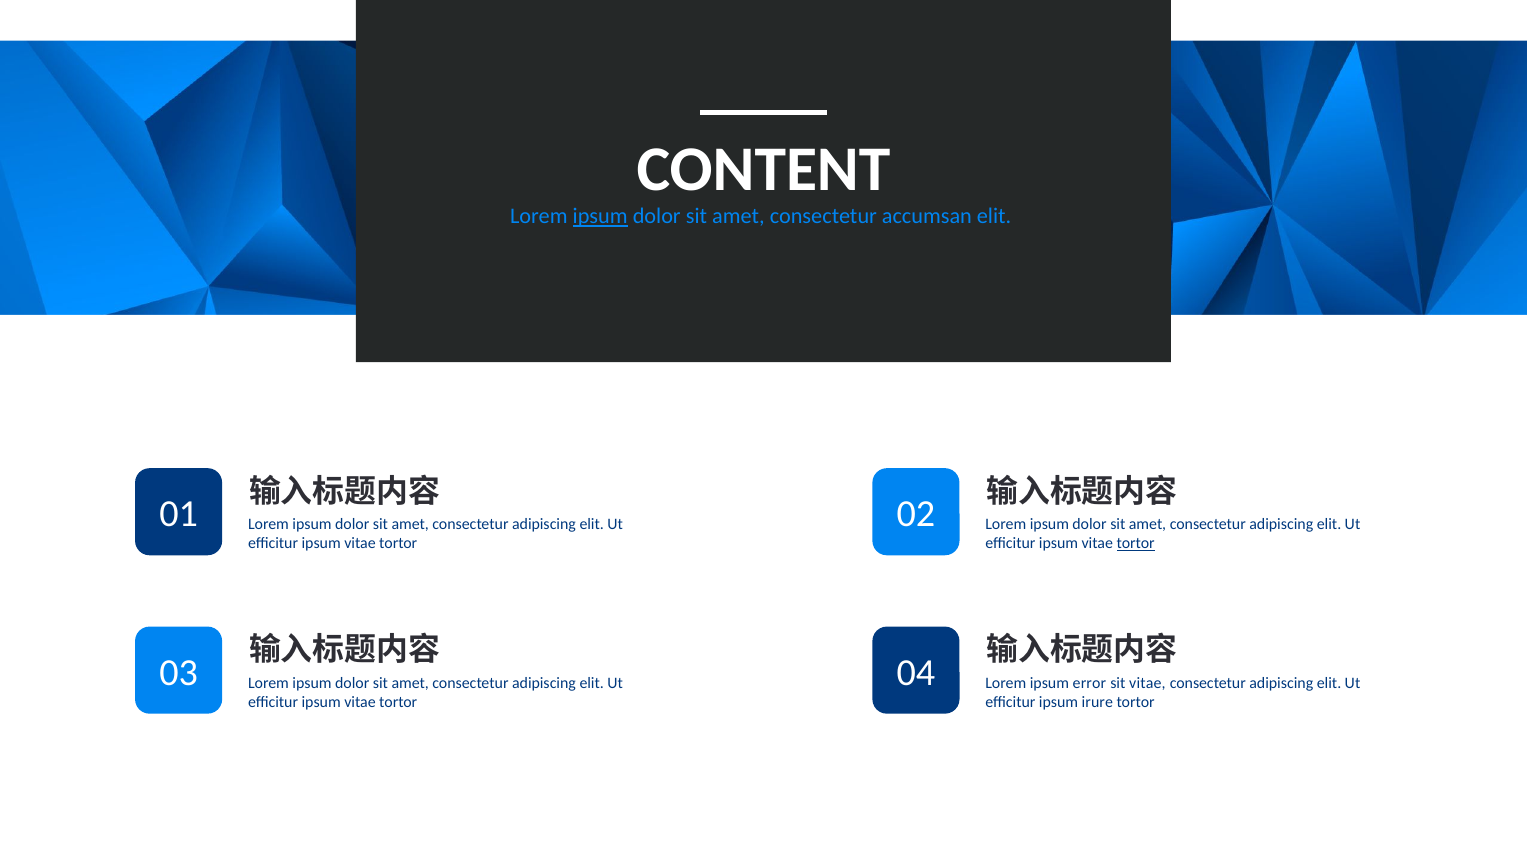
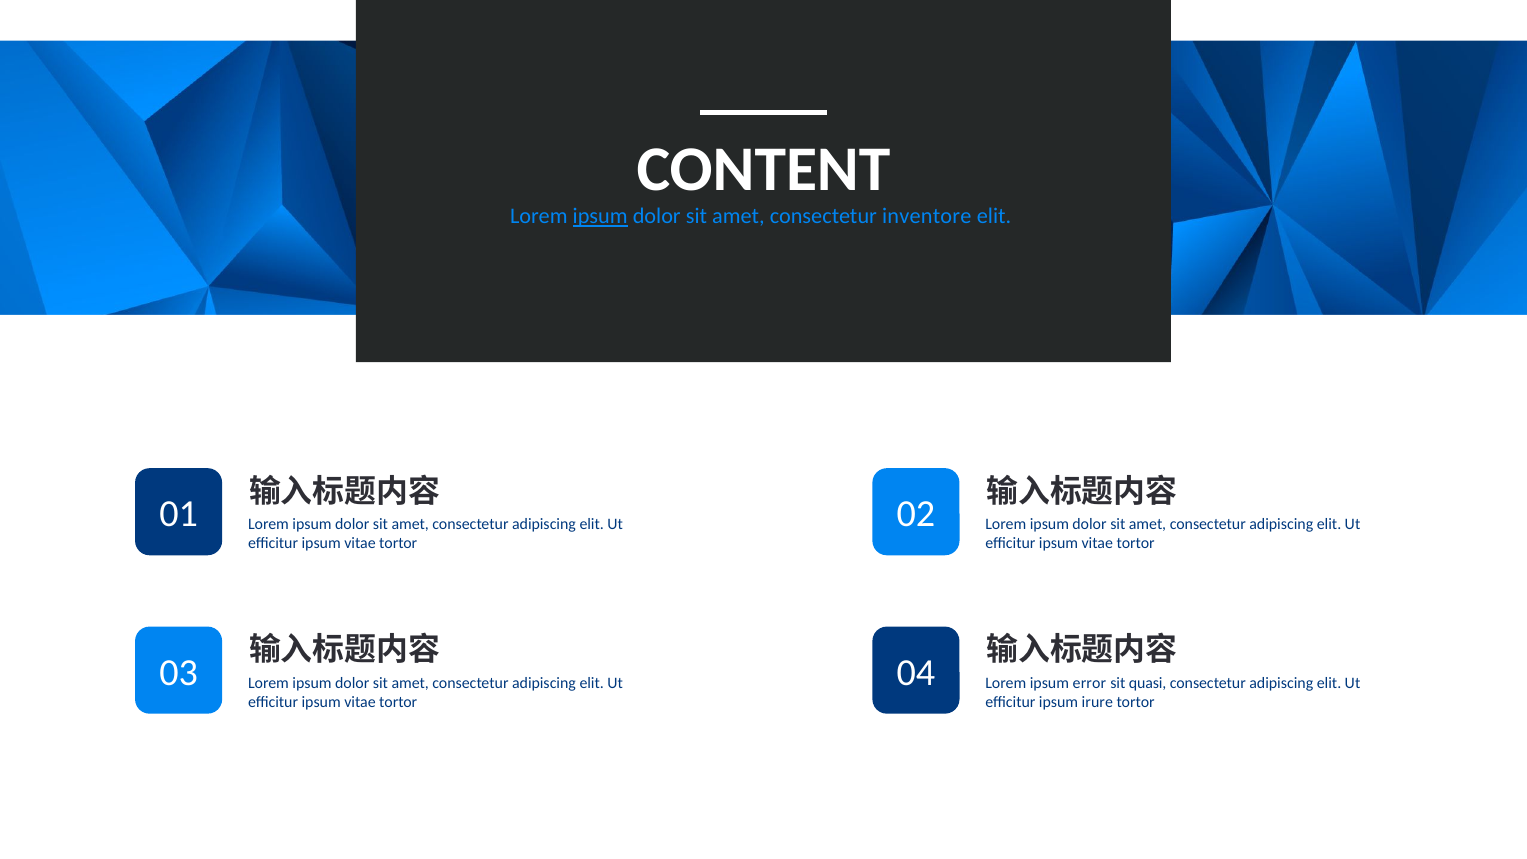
accumsan: accumsan -> inventore (927, 217)
tortor underline: present -> none (1136, 544)
sit vitae: vitae -> quasi (1148, 683)
